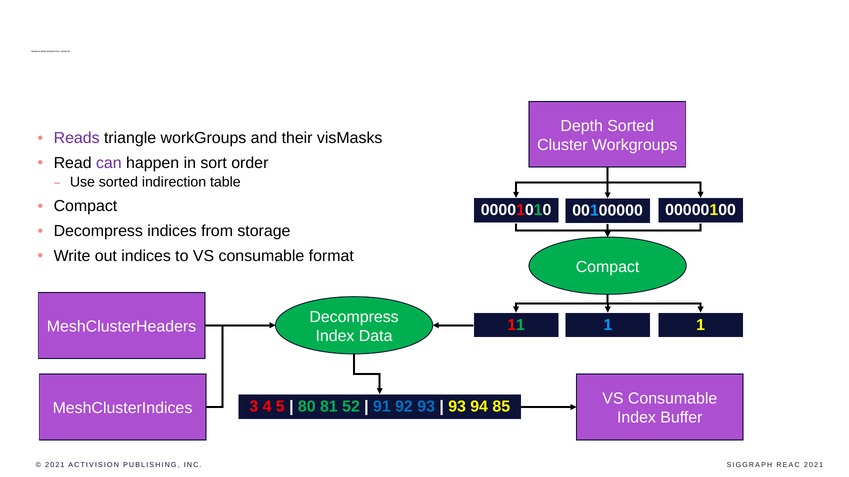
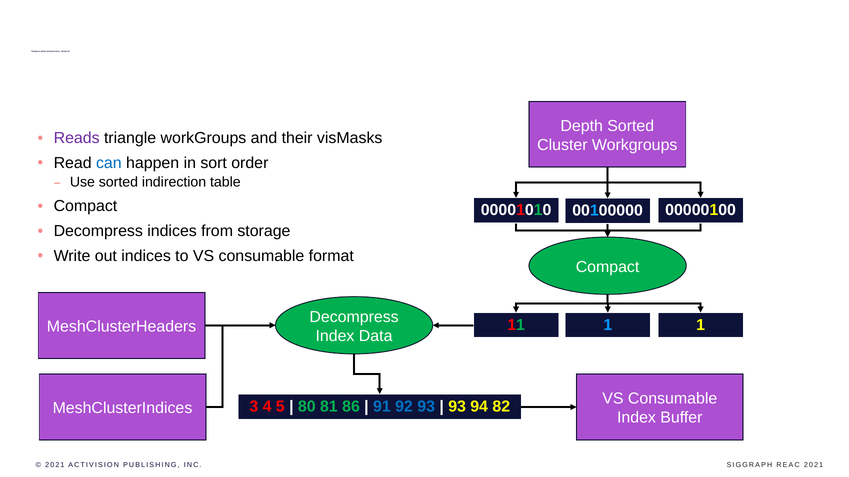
can colour: purple -> blue (109, 163)
52: 52 -> 86 (351, 407)
85: 85 -> 82 (501, 407)
